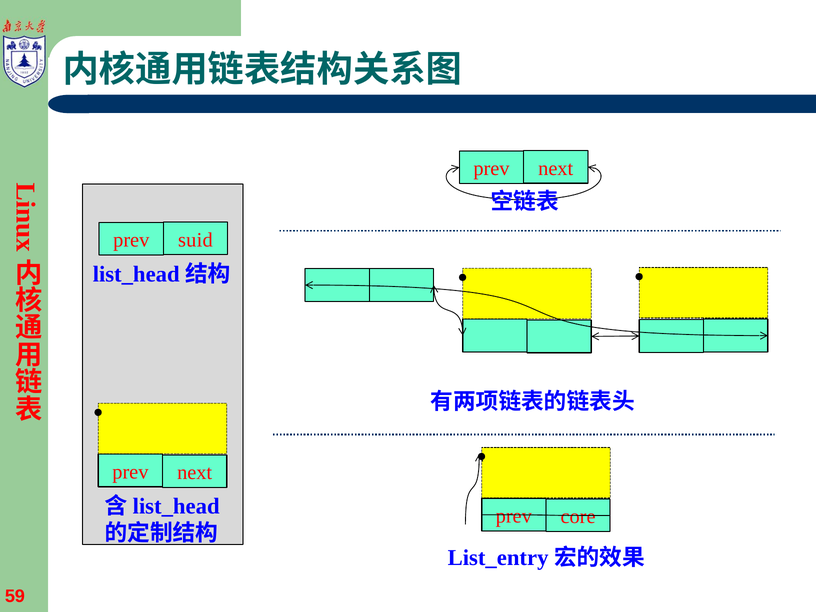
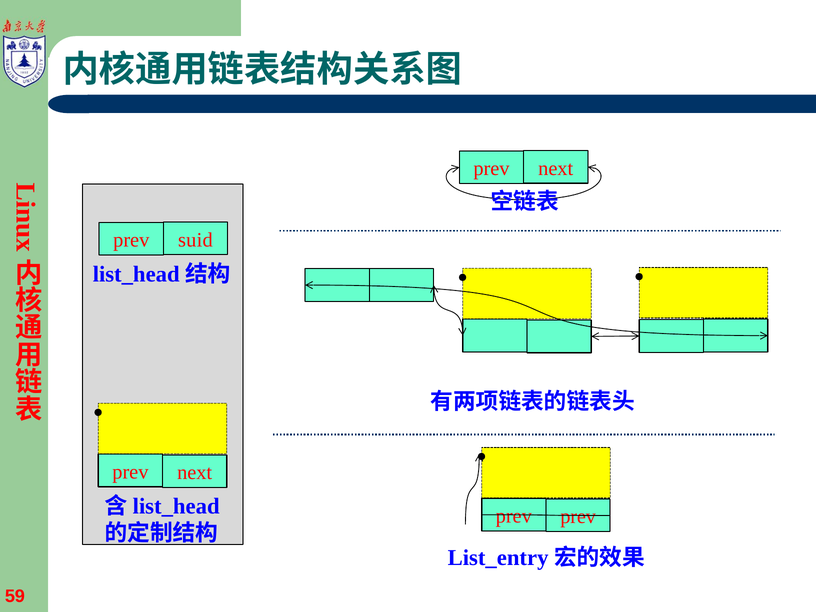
prev core: core -> prev (578, 517)
